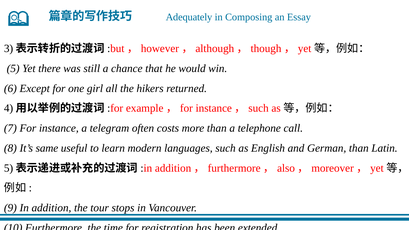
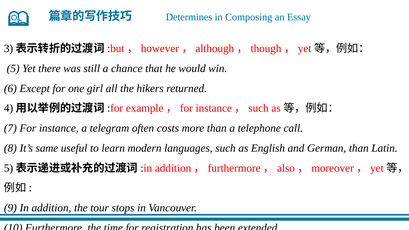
Adequately: Adequately -> Determines (189, 17)
